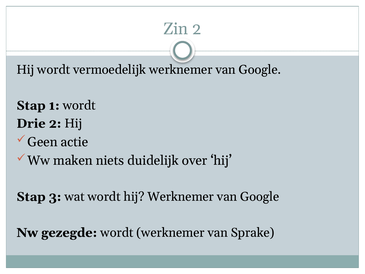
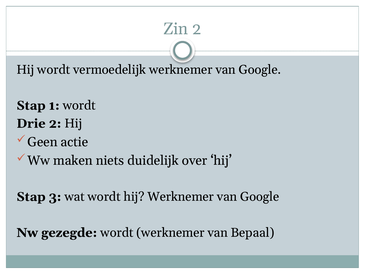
Sprake: Sprake -> Bepaal (253, 232)
